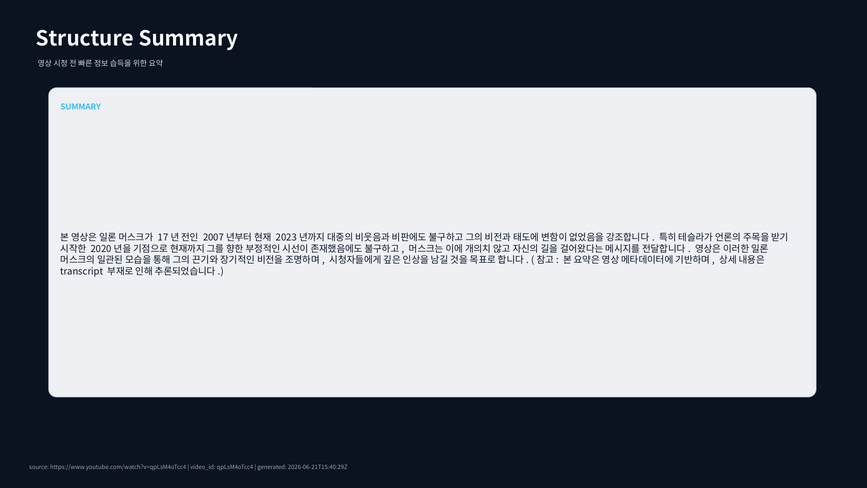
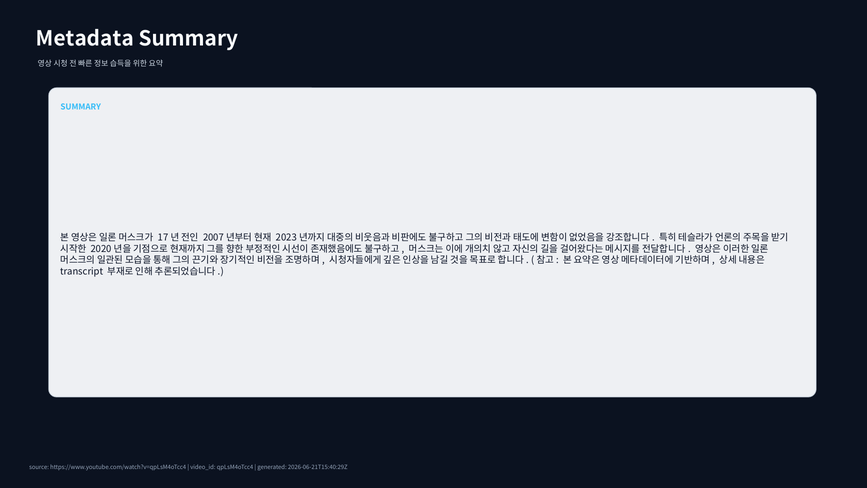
Structure: Structure -> Metadata (85, 39)
